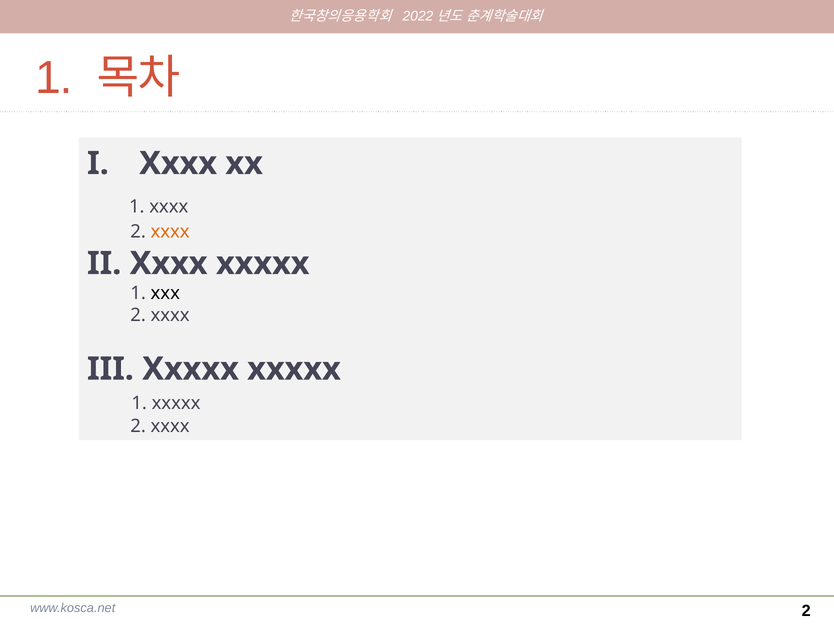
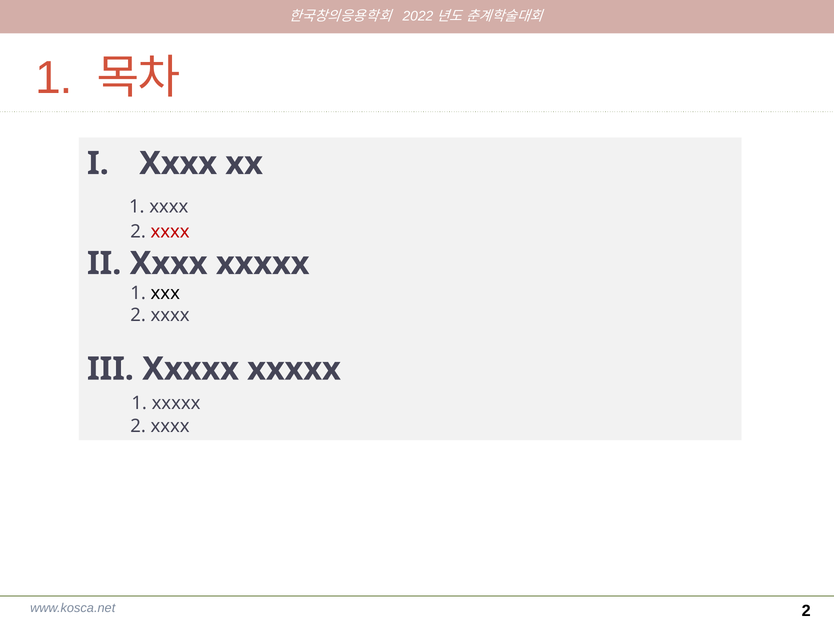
xxxx colour: orange -> red (170, 232)
